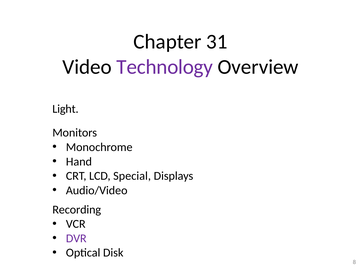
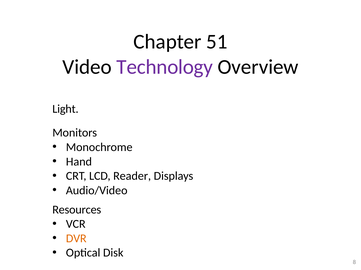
31: 31 -> 51 (217, 42)
Special: Special -> Reader (132, 176)
Recording: Recording -> Resources (77, 210)
DVR colour: purple -> orange (76, 239)
